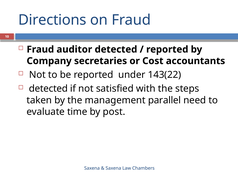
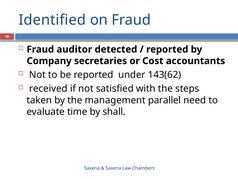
Directions: Directions -> Identified (52, 20)
143(22: 143(22 -> 143(62 (164, 75)
detected: detected -> received (48, 88)
post: post -> shall (114, 111)
